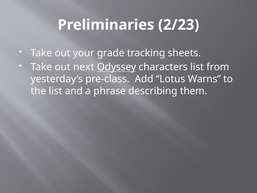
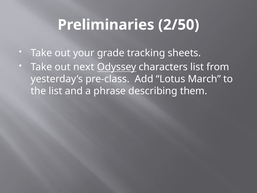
2/23: 2/23 -> 2/50 (179, 25)
Warns: Warns -> March (204, 79)
